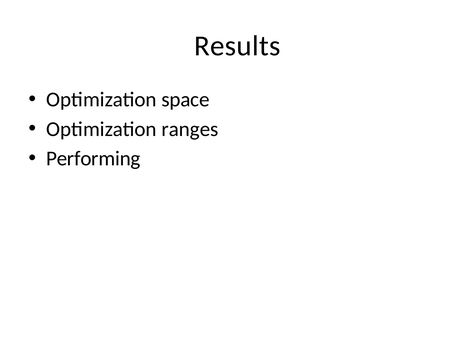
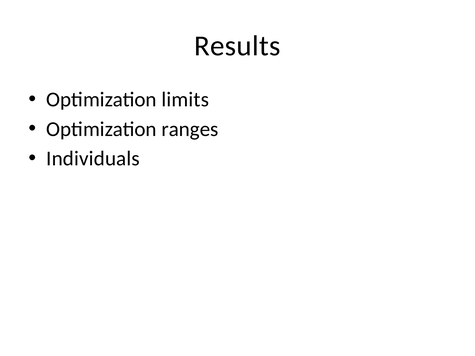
space: space -> limits (185, 100)
Performing: Performing -> Individuals (93, 159)
